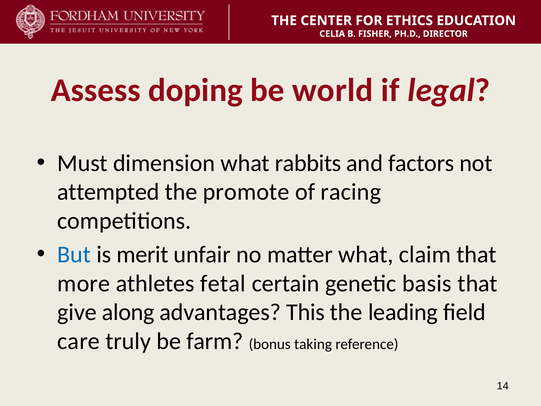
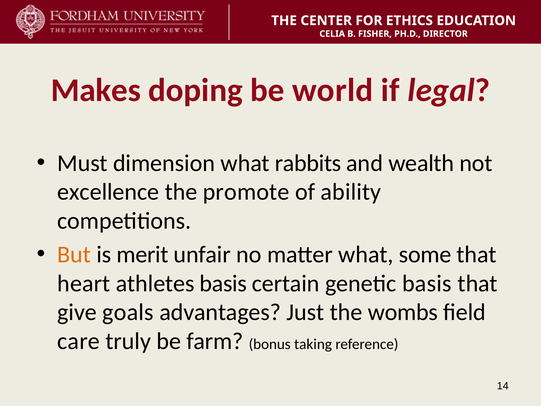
Assess: Assess -> Makes (96, 90)
factors: factors -> wealth (421, 163)
attempted: attempted -> excellence (108, 192)
racing: racing -> ability (351, 192)
But colour: blue -> orange (74, 254)
claim: claim -> some (425, 254)
more: more -> heart (84, 283)
athletes fetal: fetal -> basis (223, 283)
along: along -> goals (128, 312)
This: This -> Just (305, 312)
leading: leading -> wombs (403, 312)
